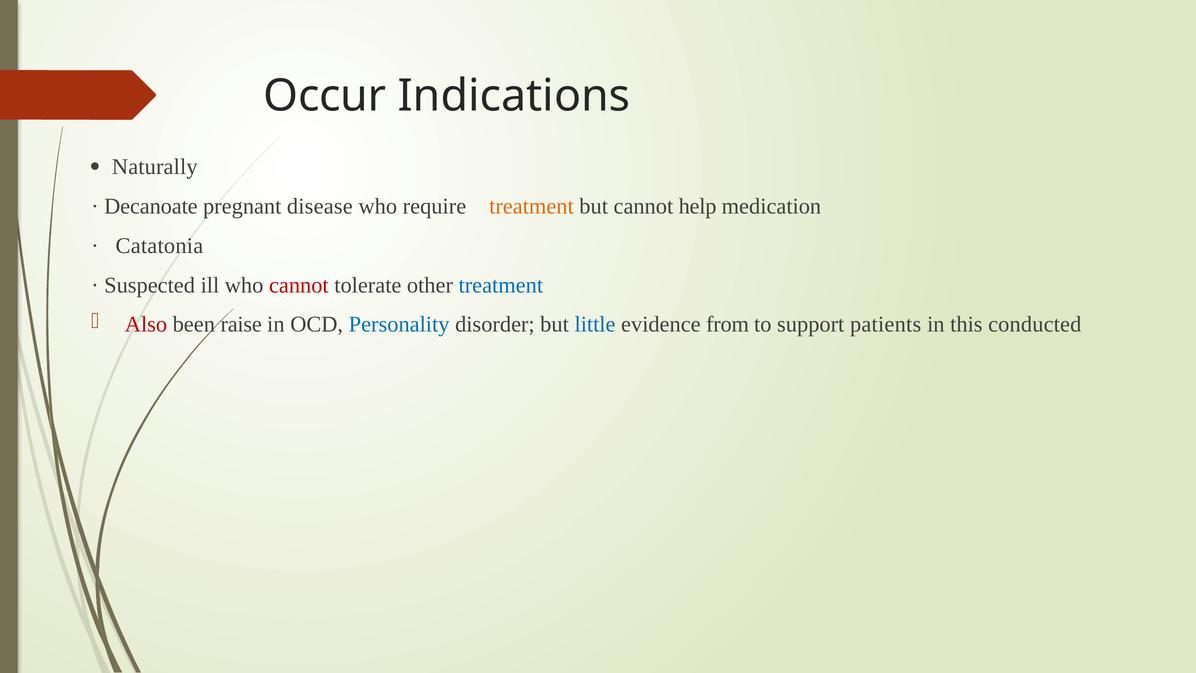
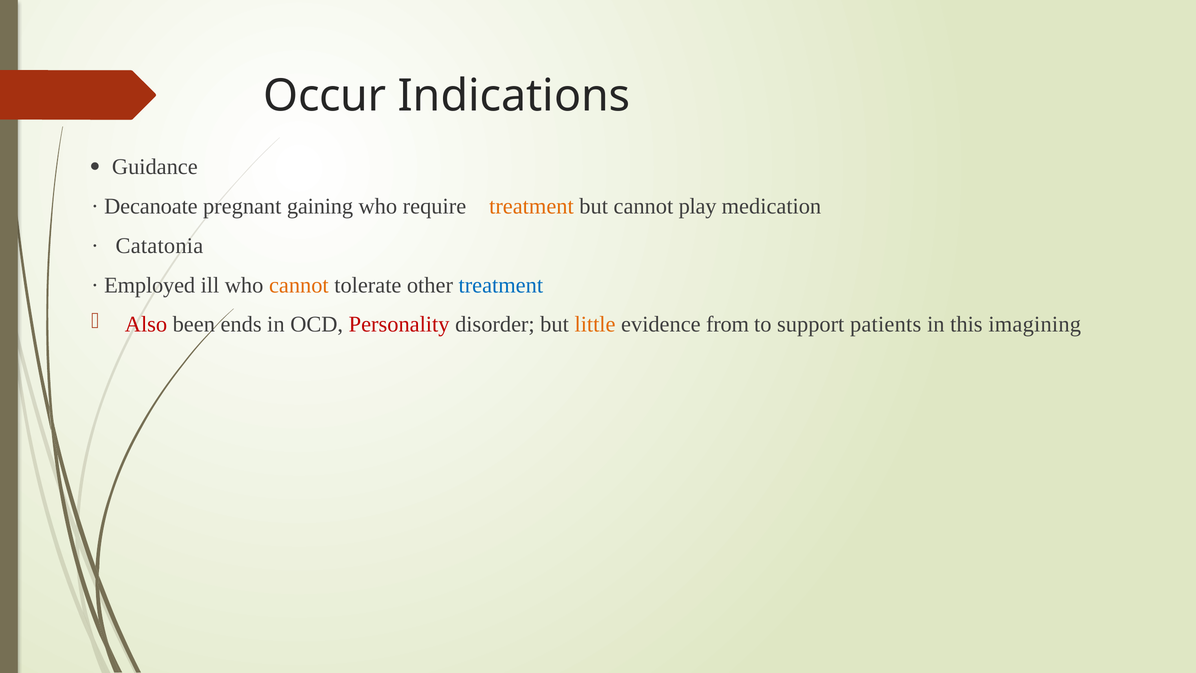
Naturally: Naturally -> Guidance (155, 167)
disease: disease -> gaining (320, 206)
help: help -> play (698, 206)
Suspected: Suspected -> Employed (150, 285)
cannot colour: red -> orange (299, 285)
raise: raise -> ends (241, 324)
Personality colour: blue -> red (399, 324)
little colour: blue -> orange (595, 324)
conducted: conducted -> imagining (1035, 324)
